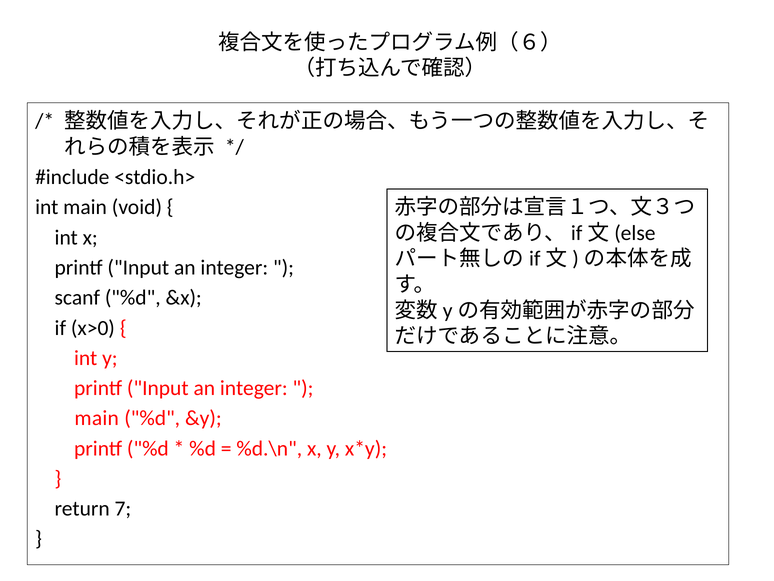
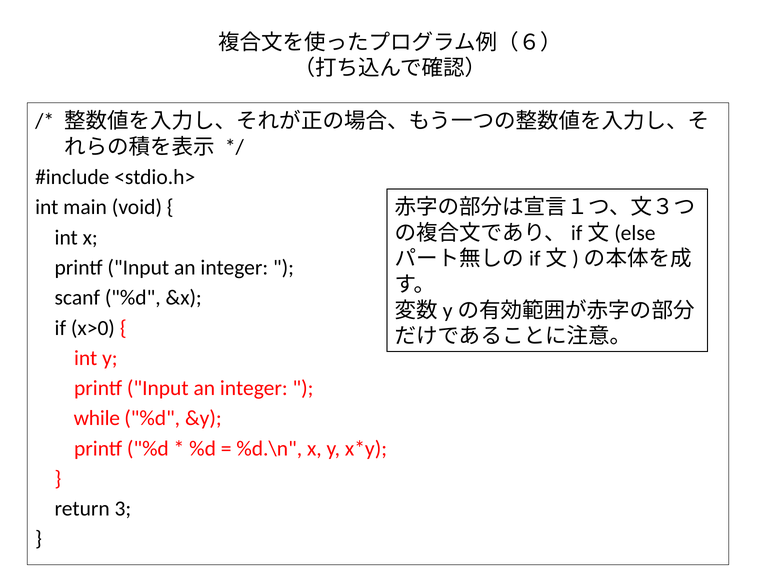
main: main -> while (97, 418)
7: 7 -> 3 (123, 508)
